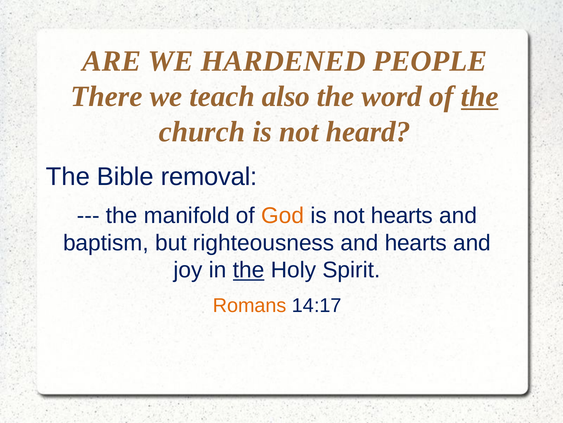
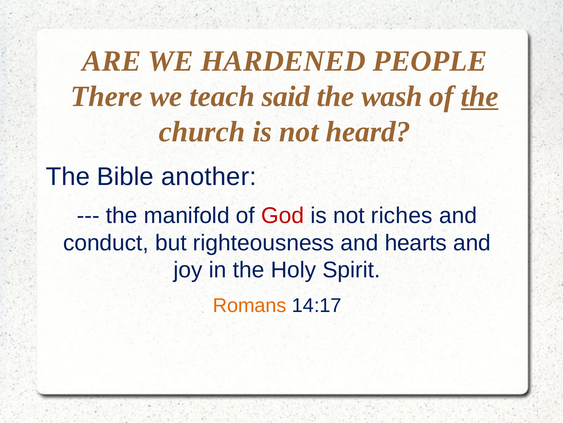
also: also -> said (286, 96)
word: word -> wash (392, 96)
removal: removal -> another (209, 176)
God colour: orange -> red (283, 215)
not hearts: hearts -> riches (402, 215)
baptism: baptism -> conduct (106, 242)
the underline: present -> none (249, 270)
